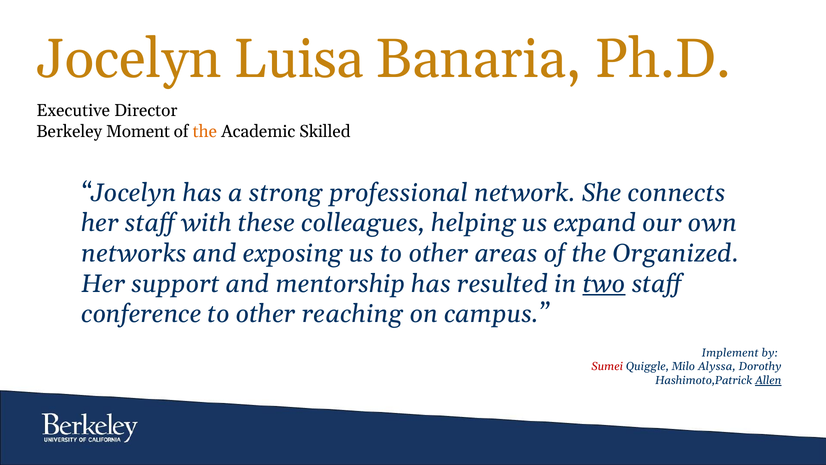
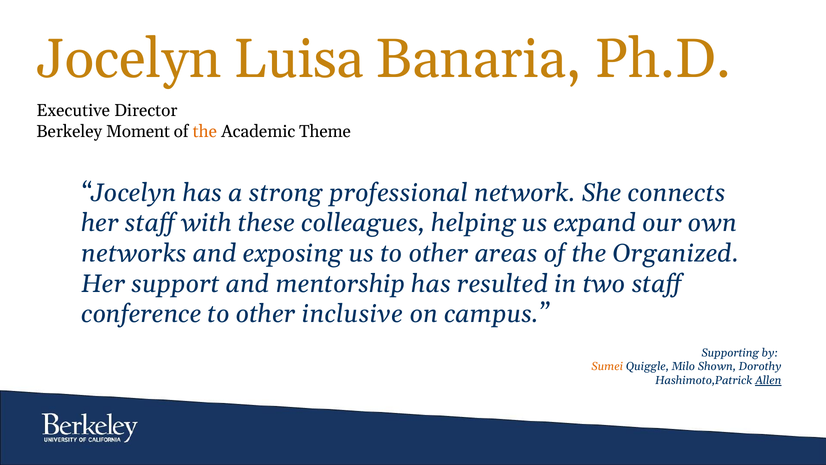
Skilled: Skilled -> Theme (325, 131)
two underline: present -> none (604, 284)
reaching: reaching -> inclusive (352, 314)
Implement: Implement -> Supporting (730, 353)
Sumei colour: red -> orange (607, 366)
Alyssa: Alyssa -> Shown (717, 366)
